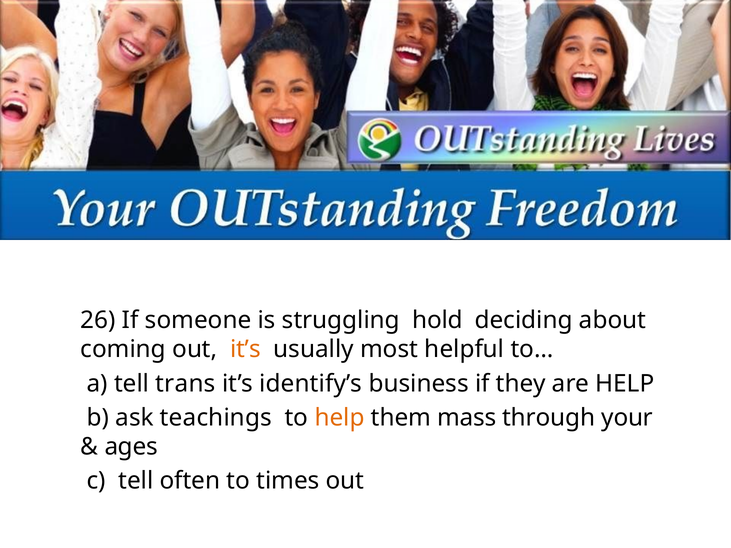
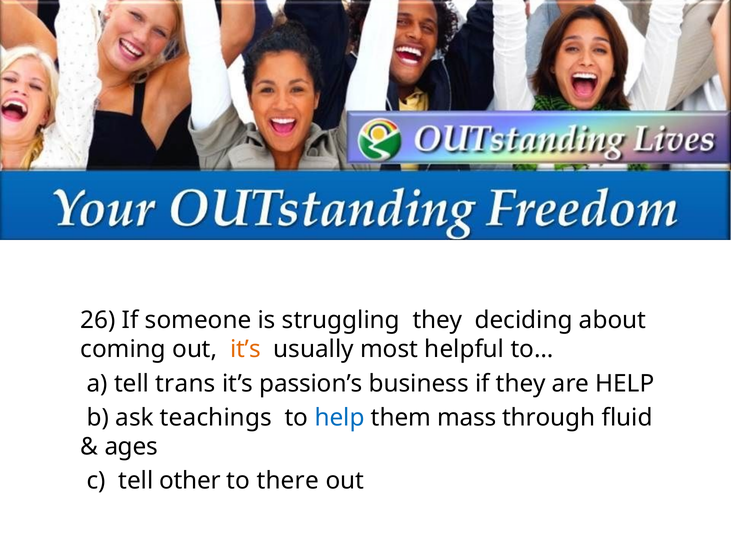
struggling hold: hold -> they (437, 320)
identify’s: identify’s -> passion’s (311, 384)
help colour: orange -> blue (340, 418)
your: your -> fluid (627, 418)
often: often -> other (190, 481)
times: times -> there (288, 481)
